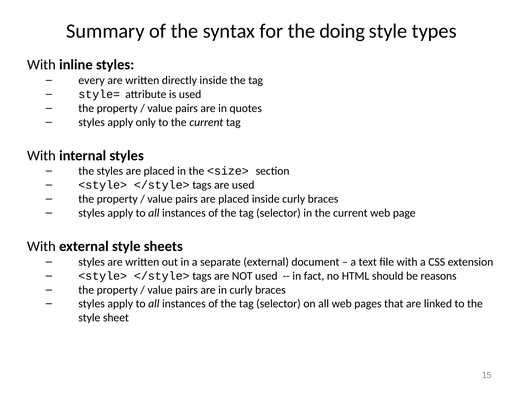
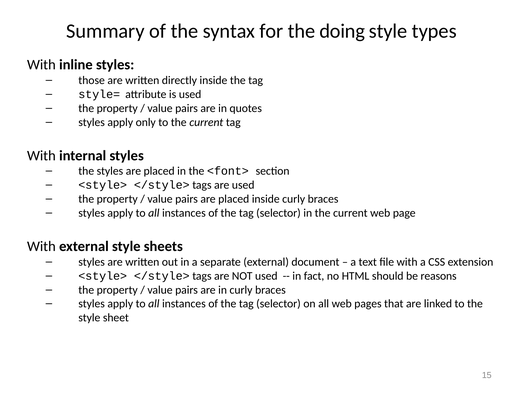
every: every -> those (92, 80)
<size>: <size> -> <font> (228, 171)
